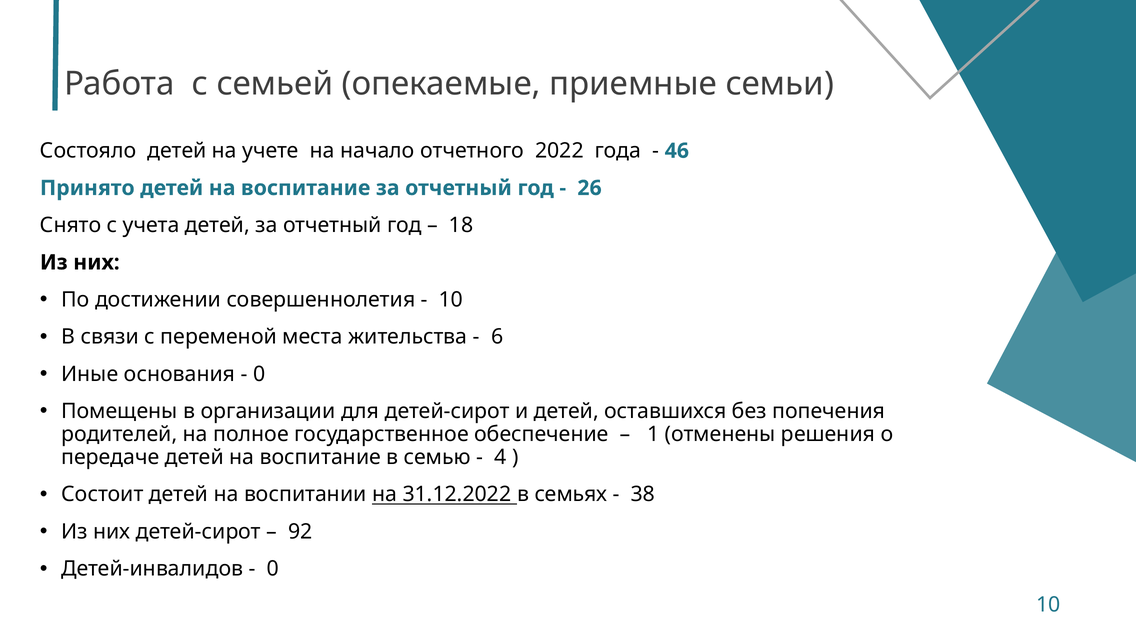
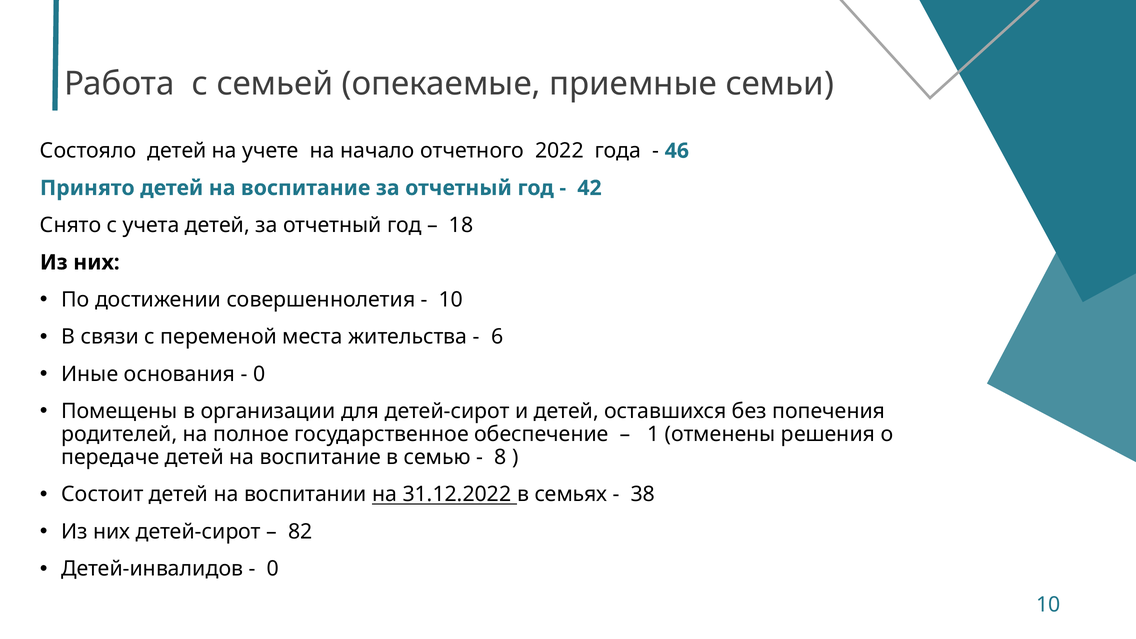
26: 26 -> 42 (590, 188)
4: 4 -> 8 (500, 457)
92: 92 -> 82 (300, 532)
